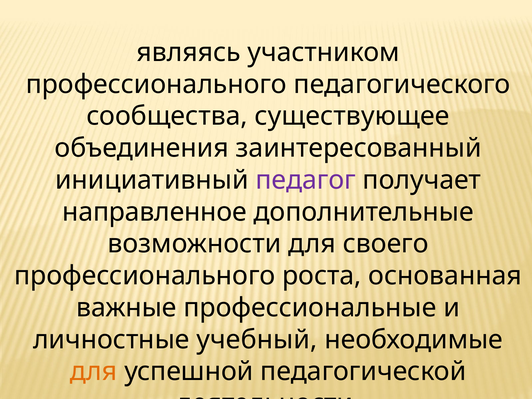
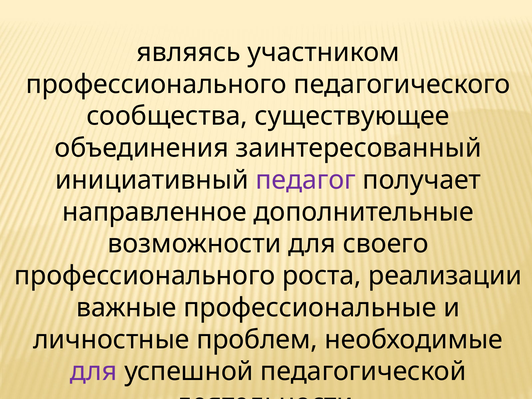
основанная: основанная -> реализации (445, 276)
учебный: учебный -> проблем (257, 340)
для colour: orange -> purple (93, 372)
